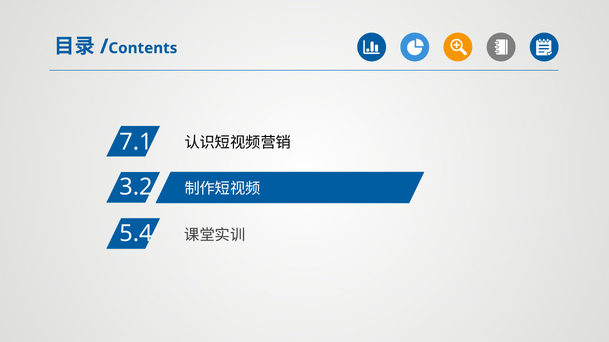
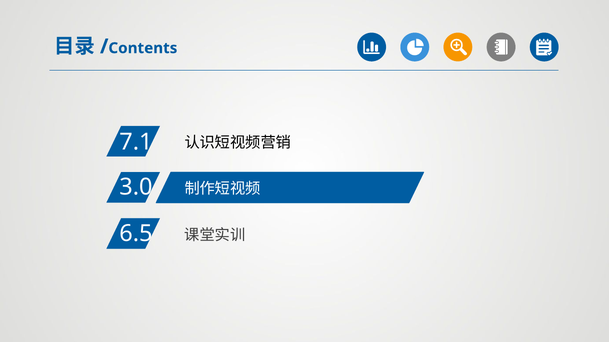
3.2: 3.2 -> 3.0 (136, 187)
5.4: 5.4 -> 6.5 (136, 234)
